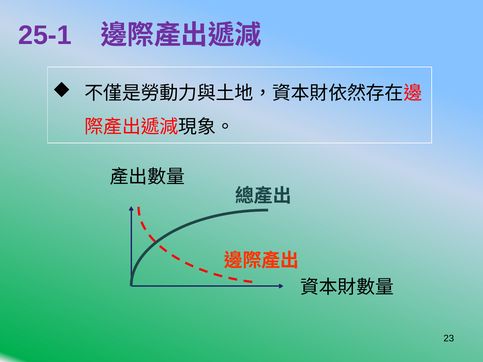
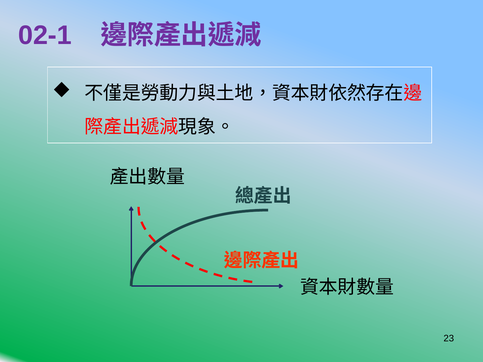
25-1: 25-1 -> 02-1 (45, 35)
